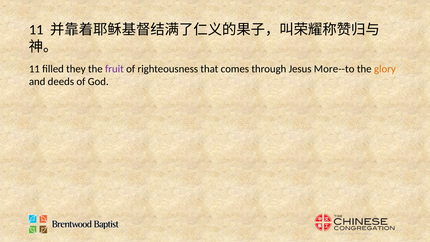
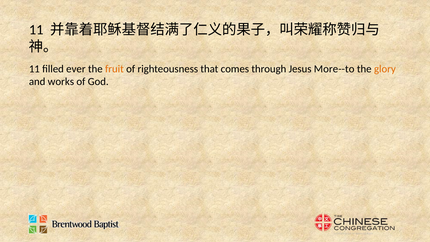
they: they -> ever (76, 69)
fruit colour: purple -> orange (114, 69)
deeds: deeds -> works (61, 82)
